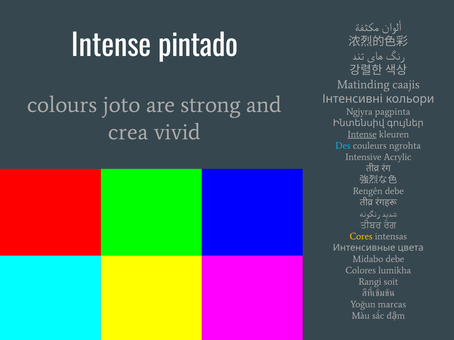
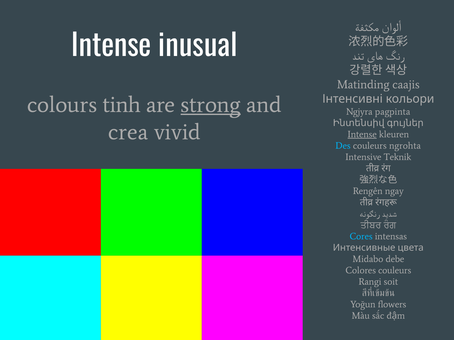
pintado: pintado -> inusual (198, 46)
joto: joto -> tinh (122, 105)
strong underline: none -> present (211, 105)
Acrylic: Acrylic -> Teknik (398, 157)
Rengên debe: debe -> ngay (394, 191)
Cores colour: yellow -> light blue (361, 237)
Colores lumikha: lumikha -> couleurs (395, 271)
marcas: marcas -> flowers (392, 305)
